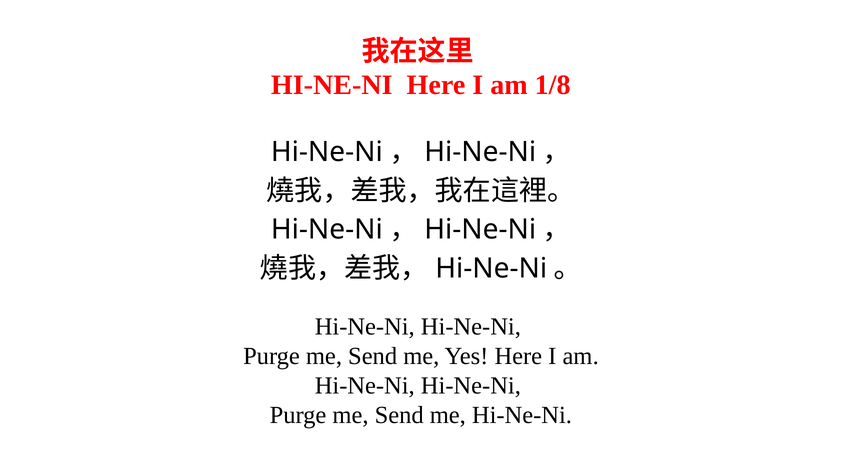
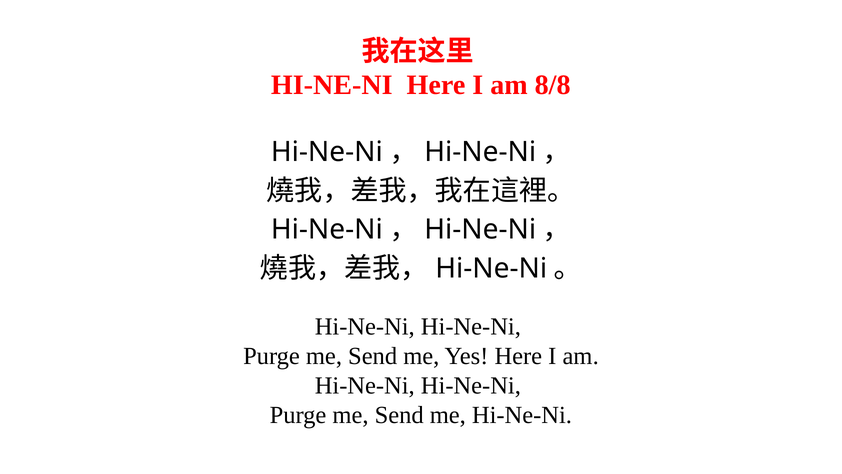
1/8: 1/8 -> 8/8 (553, 85)
